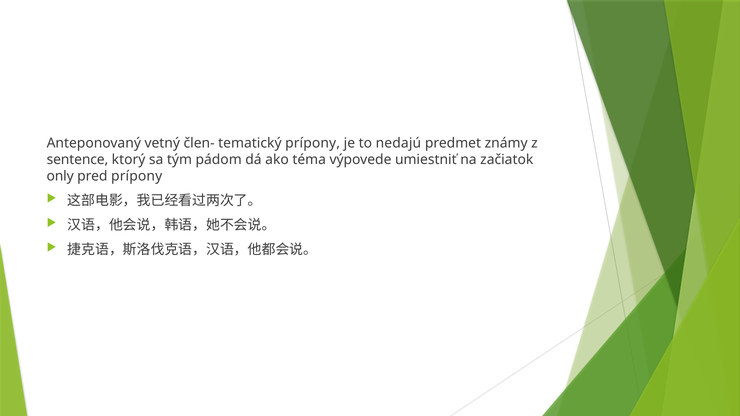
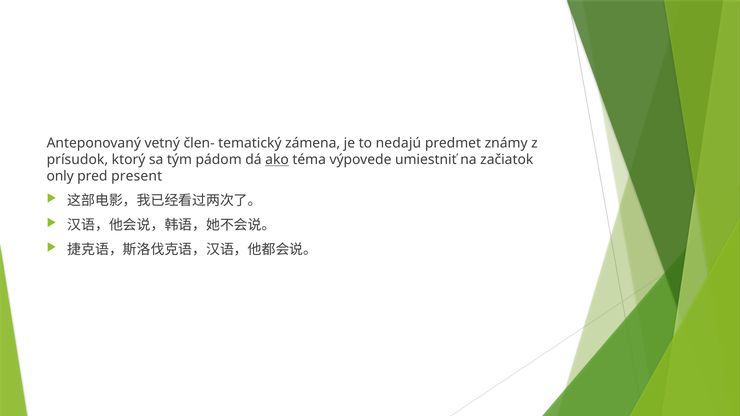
tematický prípony: prípony -> zámena (313, 143)
sentence: sentence -> prísudok (77, 160)
ako underline: none -> present (277, 160)
pred prípony: prípony -> present (137, 177)
